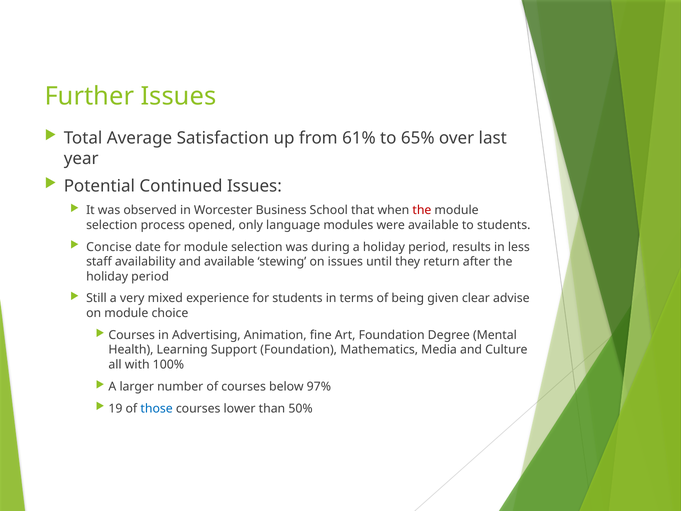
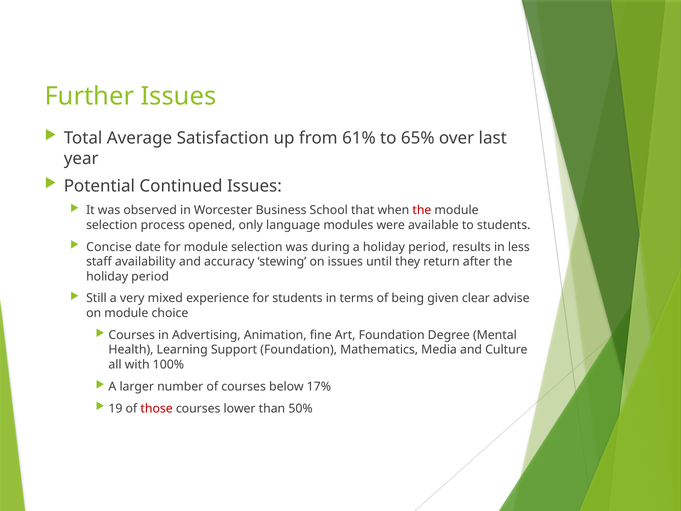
and available: available -> accuracy (229, 262)
97%: 97% -> 17% (319, 386)
those colour: blue -> red (157, 408)
